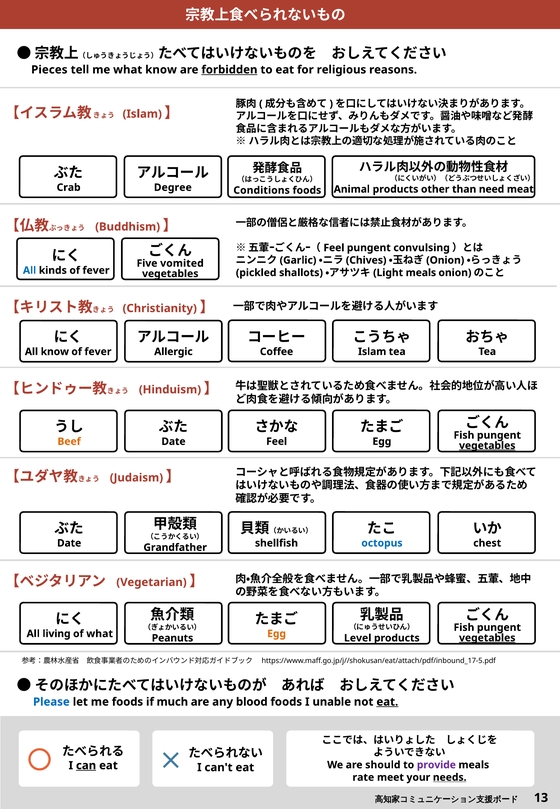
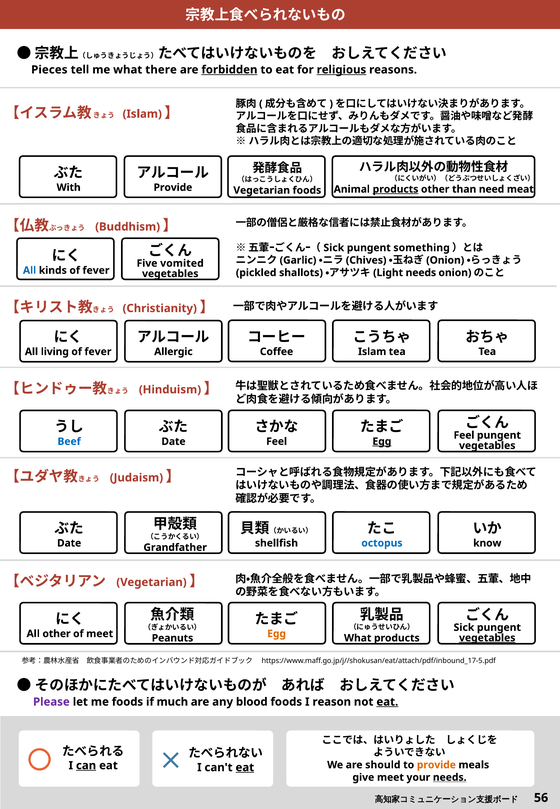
what know: know -> there (161, 70)
religious underline: none -> present (341, 70)
Crab: Crab -> With (69, 187)
Degree: Degree -> Provide (173, 187)
products underline: none -> present (396, 189)
Conditions: Conditions -> Vegetarian (262, 190)
Feel: Feel -> Sick (334, 248)
convulsing: convulsing -> something (422, 248)
meals: meals -> needs (421, 273)
All know: know -> living (55, 352)
Fish: Fish -> Feel (464, 435)
Egg underline: none -> present (382, 441)
Beef colour: orange -> blue (69, 441)
vegetables underline: present -> none (487, 446)
chest: chest -> know (487, 543)
Fish: Fish -> Sick (464, 627)
All living: living -> other (57, 634)
of what: what -> meet (100, 634)
Level: Level -> What (358, 638)
Please colour: blue -> purple (51, 702)
unable: unable -> reason (332, 702)
provide colour: purple -> orange (436, 765)
eat underline: none -> present (245, 767)
rate: rate -> give (363, 777)
13: 13 -> 56 (541, 798)
